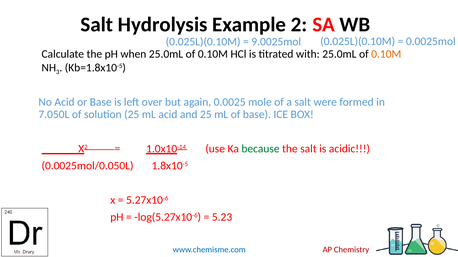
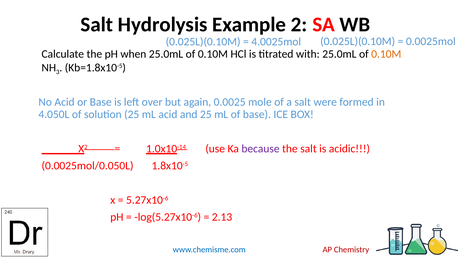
9.0025mol: 9.0025mol -> 4.0025mol (276, 42)
7.050L: 7.050L -> 4.050L (54, 115)
because colour: green -> purple (260, 149)
5.23: 5.23 -> 2.13 (222, 218)
